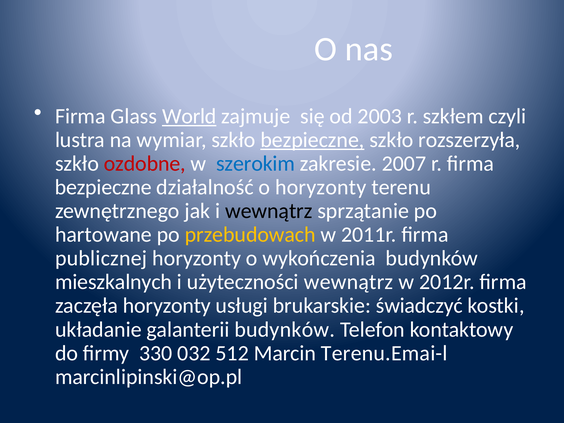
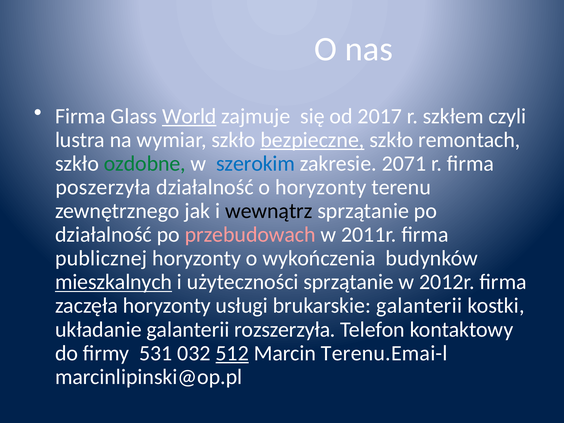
2003: 2003 -> 2017 (380, 116)
rozszerzyła: rozszerzyła -> remontach (469, 140)
ozdobne colour: red -> green (145, 164)
2007: 2007 -> 2071 (404, 164)
bezpieczne: bezpieczne -> poszerzyła (103, 187)
hartowane: hartowane -> działalność (103, 235)
przebudowach colour: yellow -> pink (250, 235)
mieszkalnych underline: none -> present (114, 282)
użyteczności wewnątrz: wewnątrz -> sprzątanie (349, 282)
brukarskie świadczyć: świadczyć -> galanterii (419, 306)
galanterii budynków: budynków -> rozszerzyła (285, 329)
330: 330 -> 531 (156, 353)
512 underline: none -> present (232, 353)
